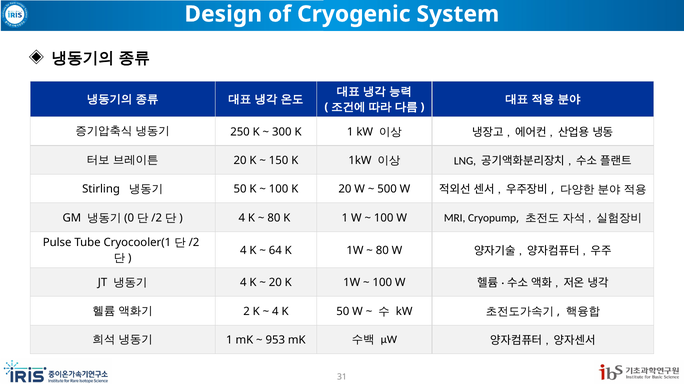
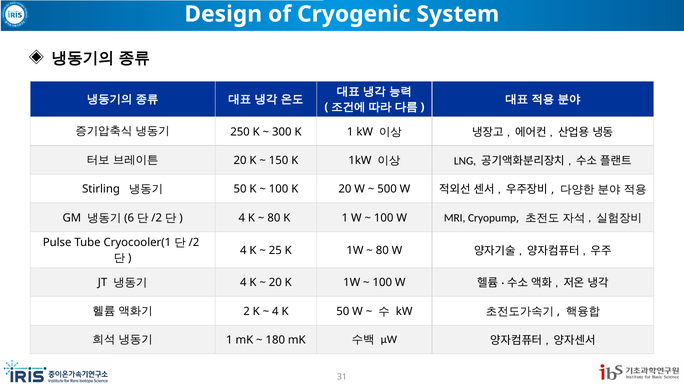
0: 0 -> 6 (129, 218)
64: 64 -> 25 (275, 251)
953: 953 -> 180 (275, 341)
